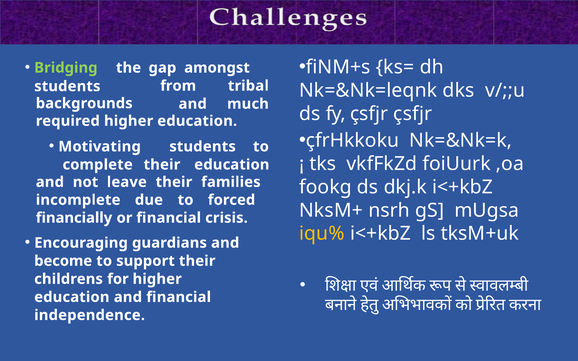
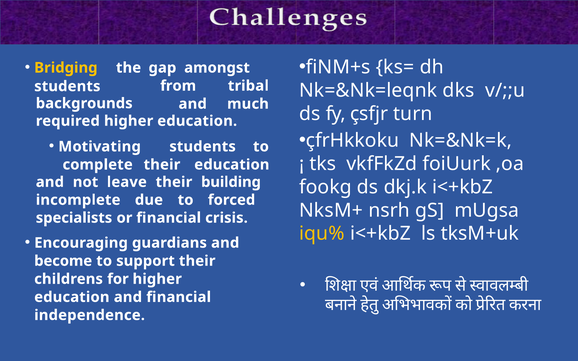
Bridging colour: light green -> yellow (66, 68)
çsfjr çsfjr: çsfjr -> turn (413, 114)
families: families -> building (231, 182)
financially: financially -> specialists (74, 218)
